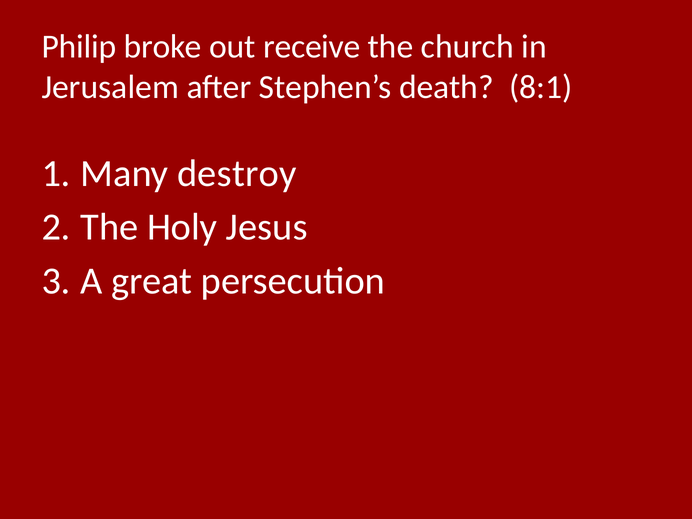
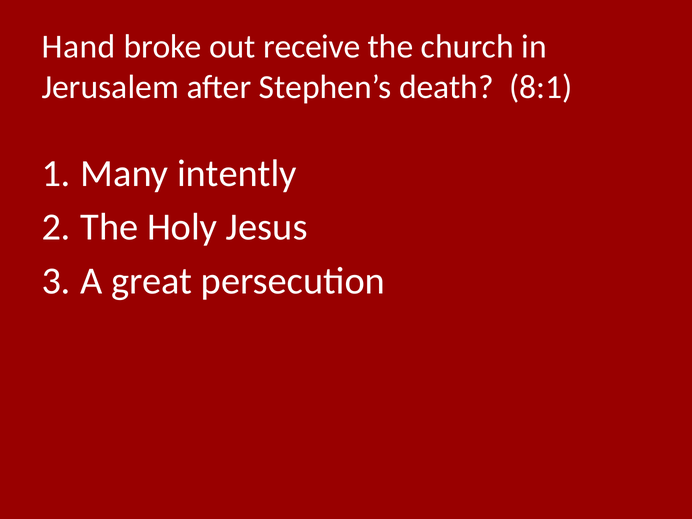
Philip: Philip -> Hand (79, 47)
destroy: destroy -> intently (237, 173)
